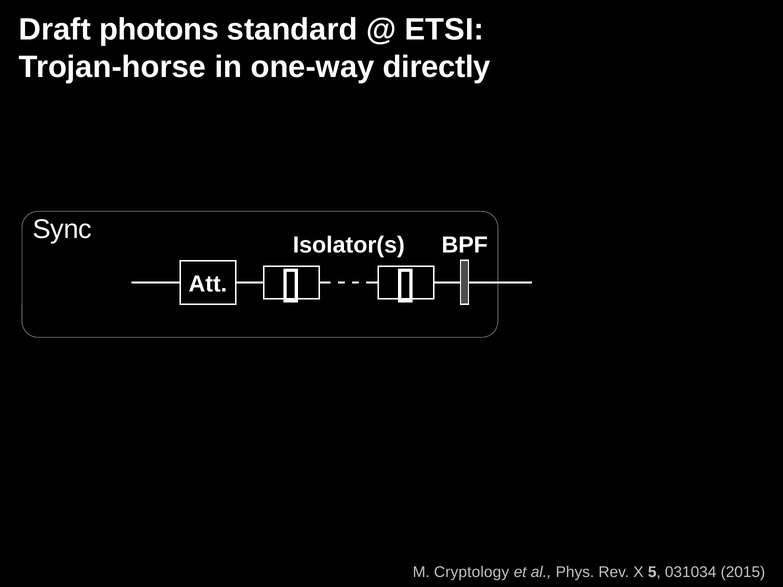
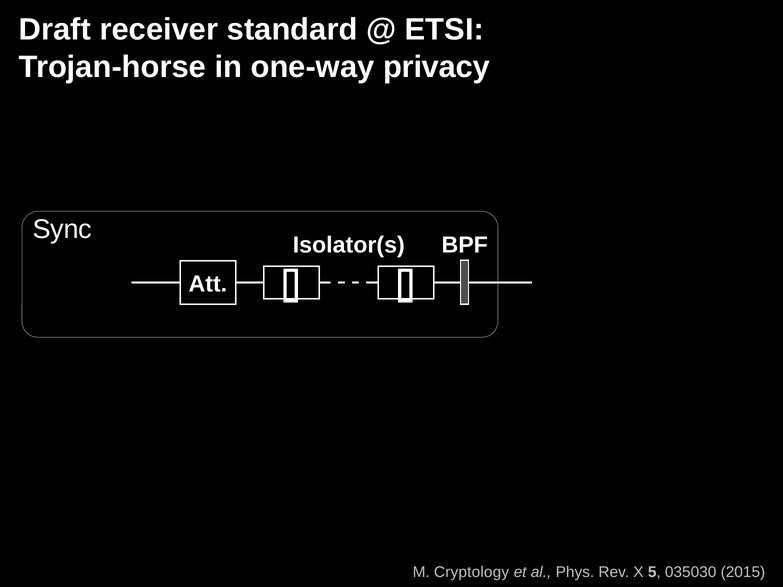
photons: photons -> receiver (159, 30)
directly: directly -> privacy (437, 67)
031034: 031034 -> 035030 (691, 572)
